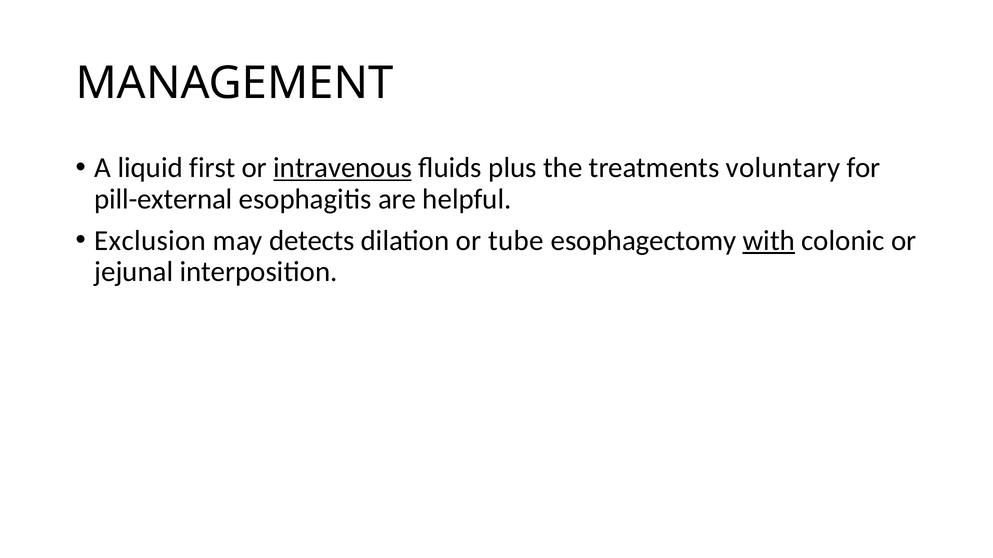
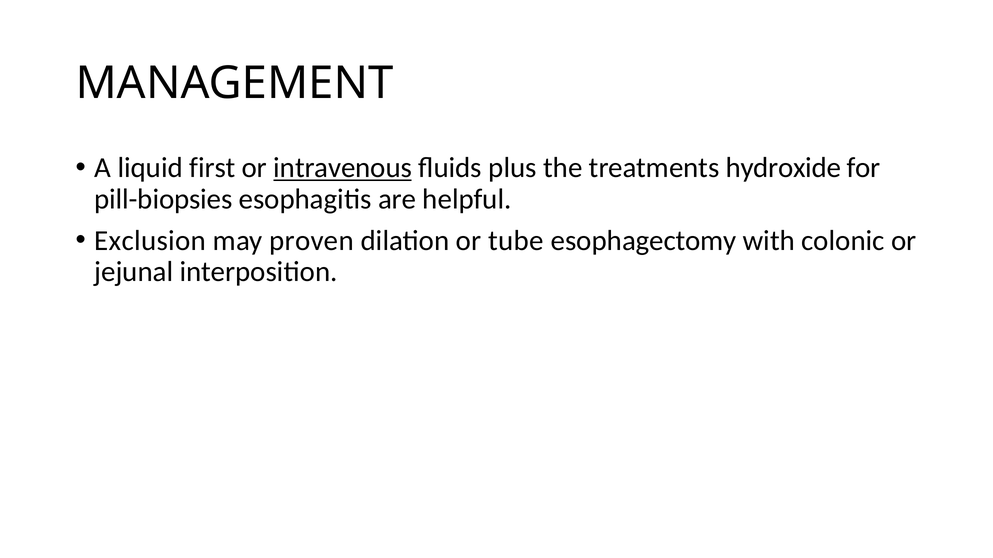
voluntary: voluntary -> hydroxide (783, 168)
pill-external: pill-external -> pill-biopsies (163, 199)
detects: detects -> proven (311, 241)
with underline: present -> none (769, 241)
